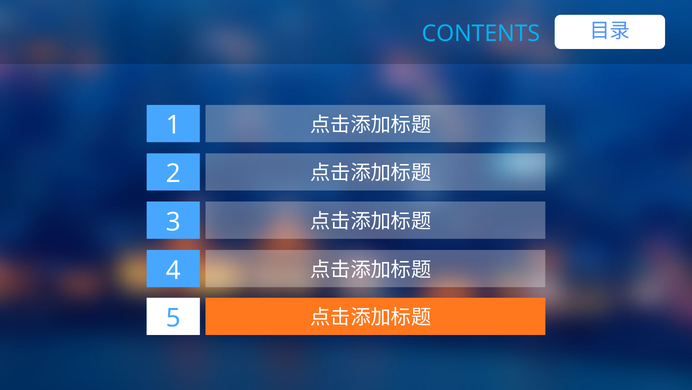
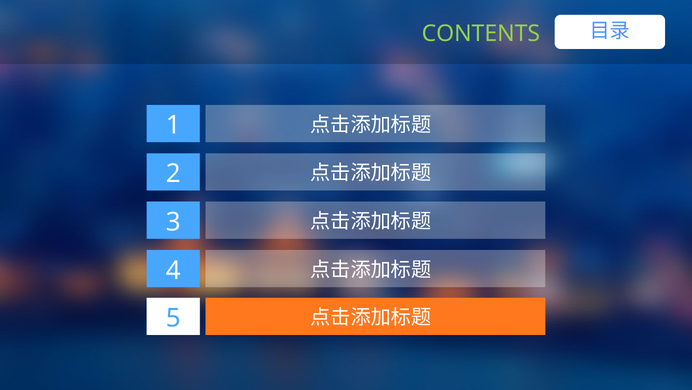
CONTENTS colour: light blue -> light green (481, 34)
